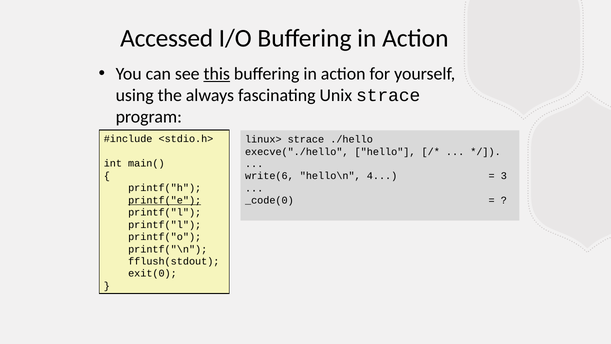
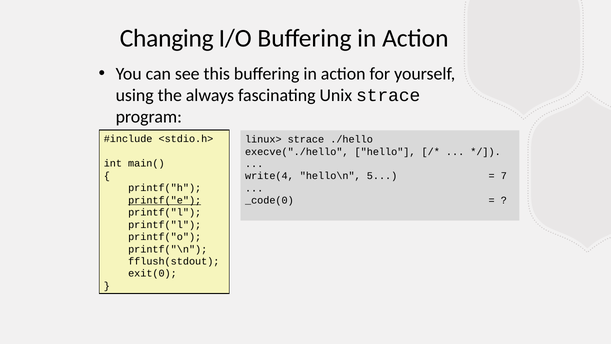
Accessed: Accessed -> Changing (167, 38)
this underline: present -> none (217, 74)
write(6: write(6 -> write(4 (269, 176)
4: 4 -> 5 (382, 176)
3: 3 -> 7 (504, 176)
